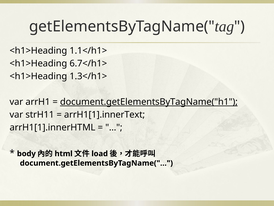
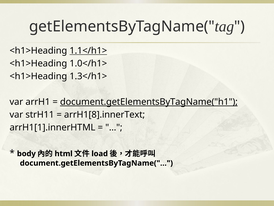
1.1</h1> underline: none -> present (88, 51)
6.7</h1>: 6.7</h1> -> 1.0</h1> (88, 63)
arrH1[1].innerText: arrH1[1].innerText -> arrH1[8].innerText (105, 114)
